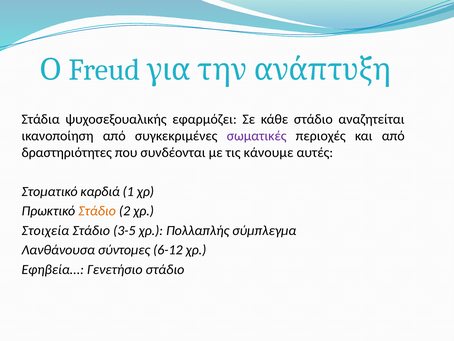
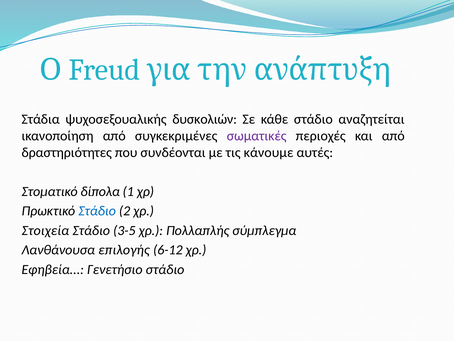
εφαρμόζει: εφαρμόζει -> δυσκολιών (205, 119)
καρδιά: καρδιά -> δίπολα (100, 191)
Στάδιο colour: orange -> blue (97, 211)
σύντομες: σύντομες -> επιλογής (124, 250)
